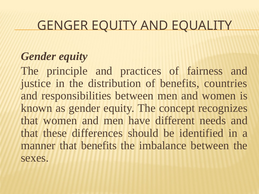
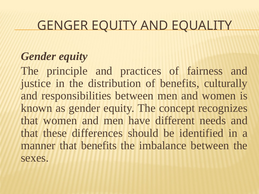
countries: countries -> culturally (226, 83)
